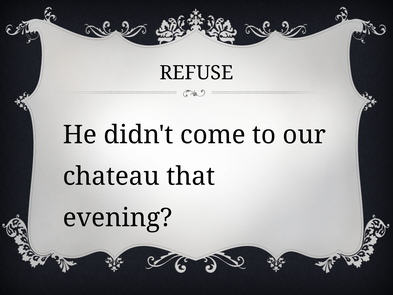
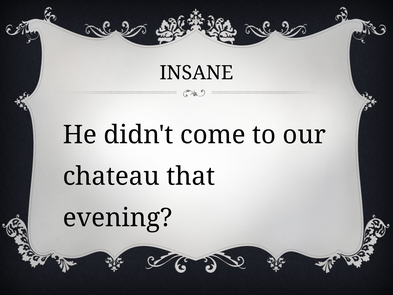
REFUSE: REFUSE -> INSANE (196, 73)
